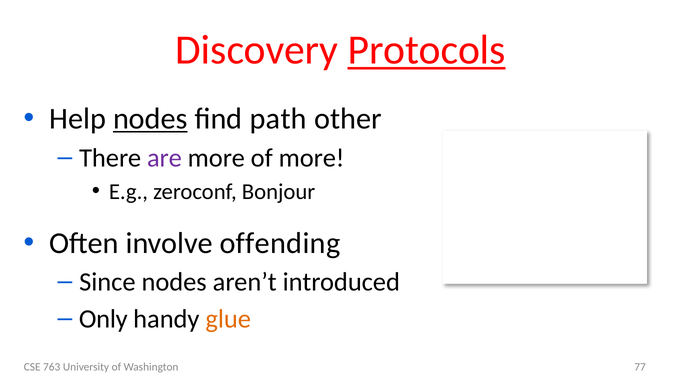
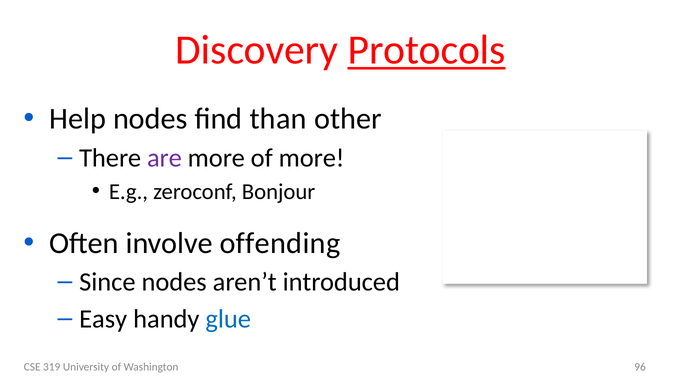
nodes underline: present -> none (150, 119)
path: path -> than (278, 119)
Only: Only -> Easy (103, 319)
glue colour: orange -> blue (228, 319)
763: 763 -> 319 (52, 367)
77: 77 -> 96 (640, 367)
